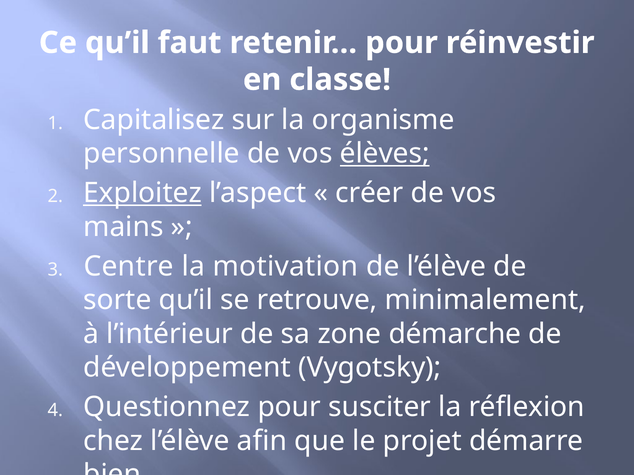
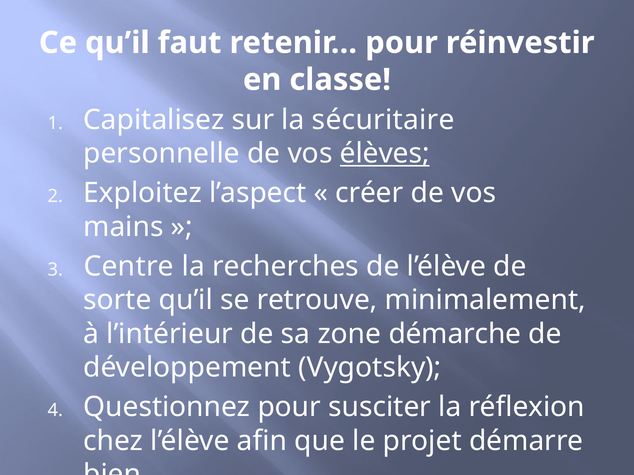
organisme: organisme -> sécuritaire (383, 120)
Exploitez underline: present -> none (142, 193)
motivation: motivation -> recherches (286, 267)
